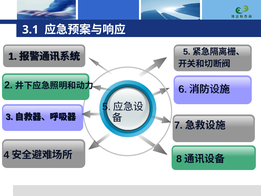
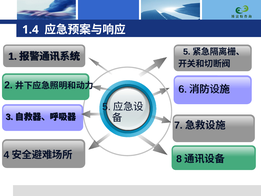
3.1: 3.1 -> 1.4 (30, 30)
